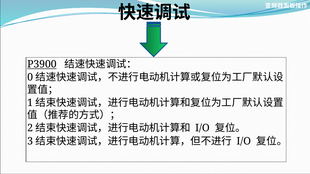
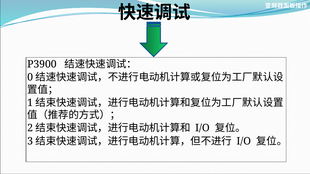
P3900 underline: present -> none (42, 64)
